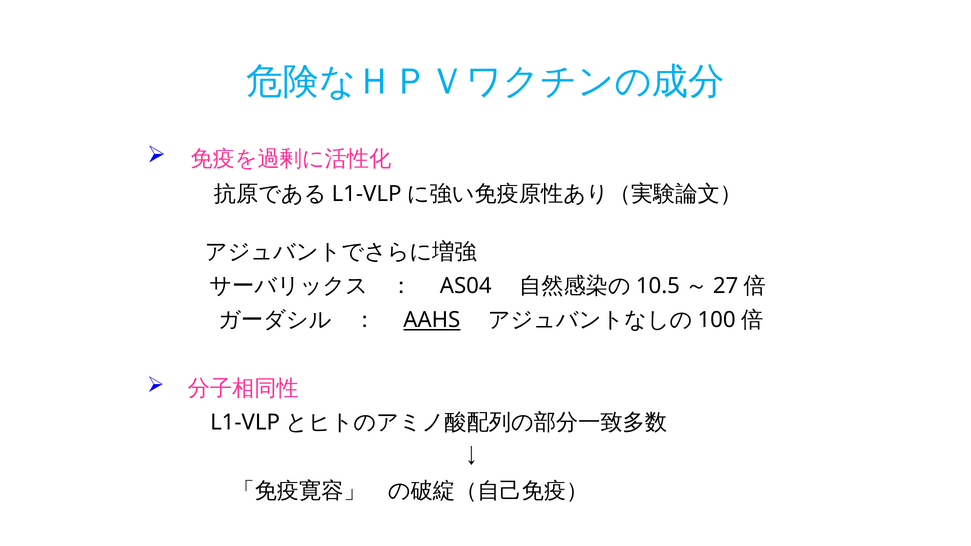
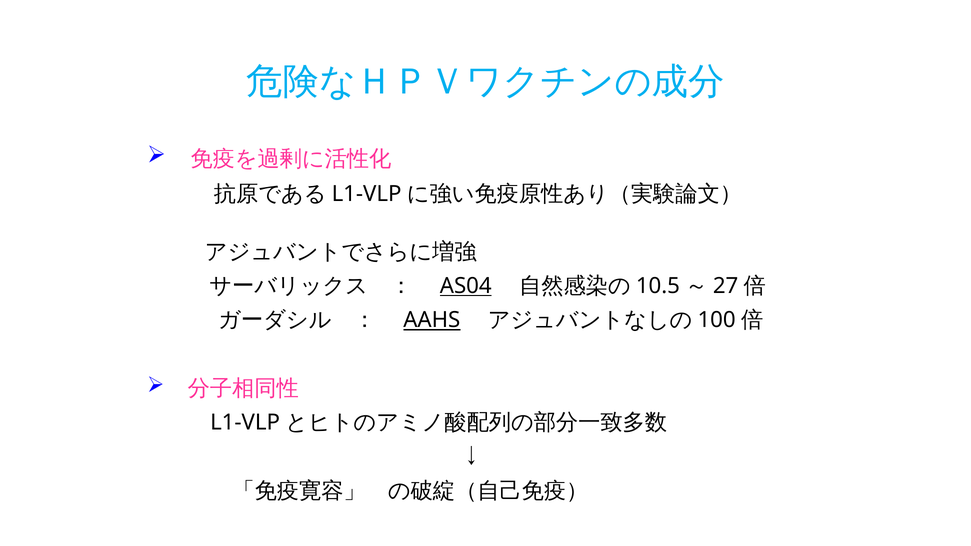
AS04 underline: none -> present (466, 286)
